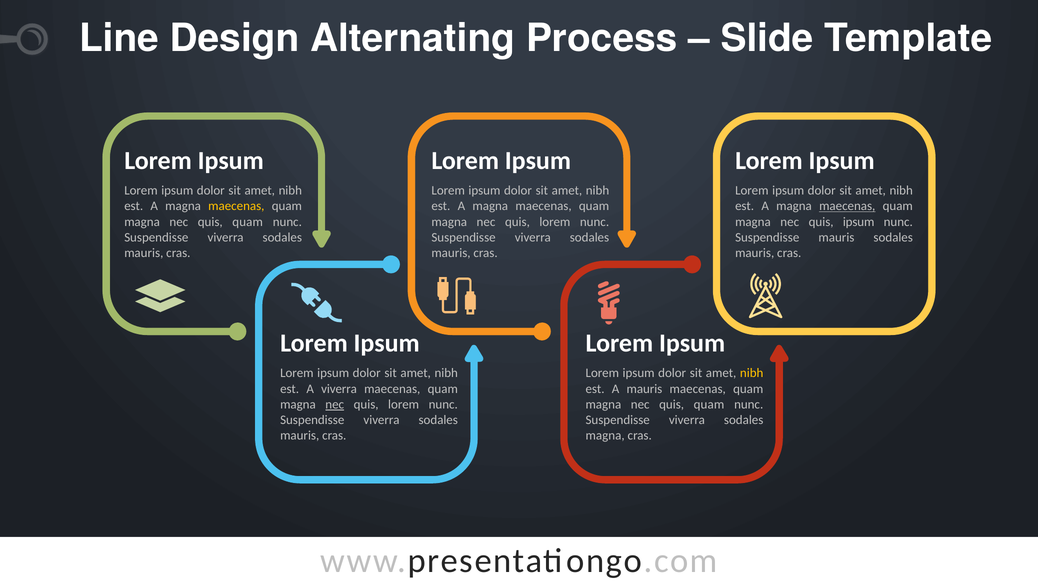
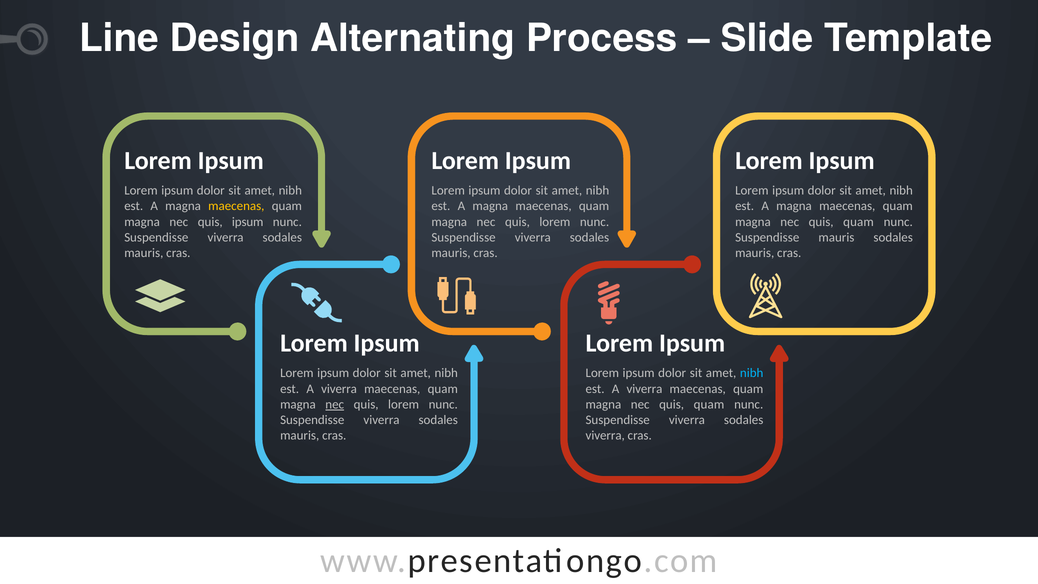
maecenas underline: present -> none (847, 206)
quam: quam -> ipsum (248, 222)
ipsum: ipsum -> quam (858, 222)
nibh colour: yellow -> light blue (752, 373)
mauris: mauris -> viverra (644, 389)
magna: magna -> viverra (605, 435)
